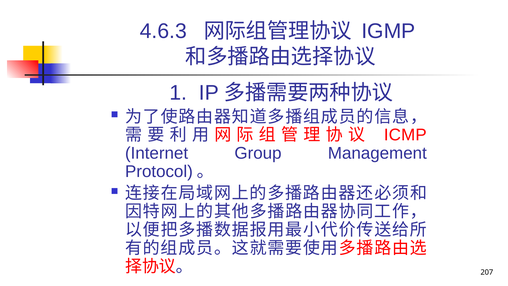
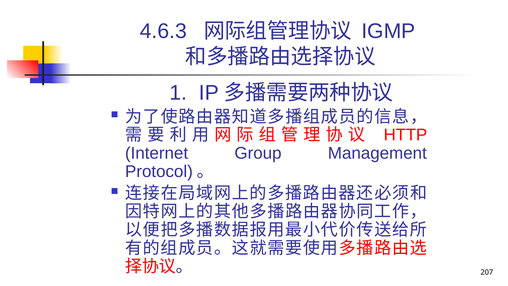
ICMP: ICMP -> HTTP (405, 135)
